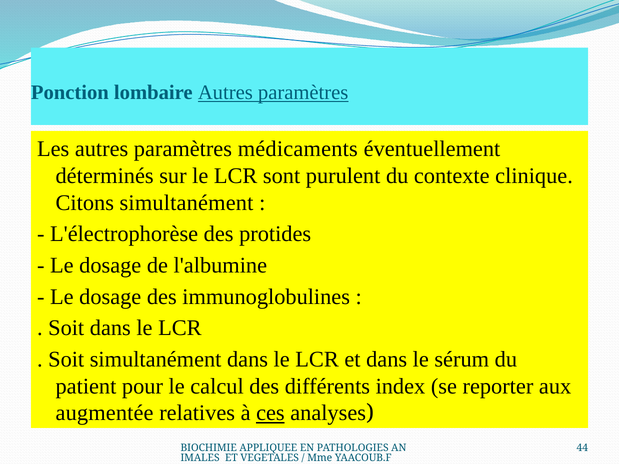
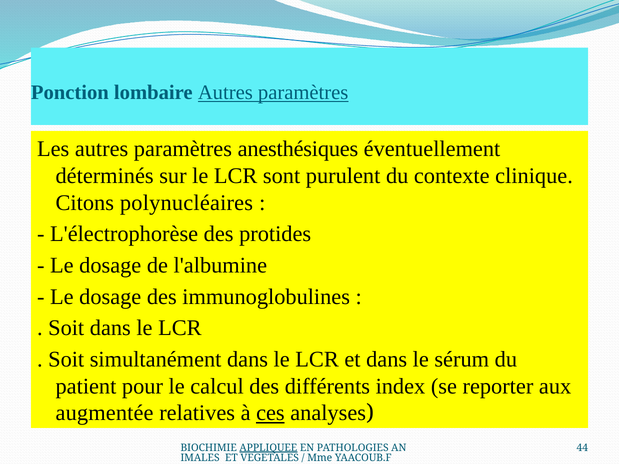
médicaments: médicaments -> anesthésiques (298, 149)
Citons simultanément: simultanément -> polynucléaires (187, 203)
APPLIQUEE underline: none -> present (268, 448)
